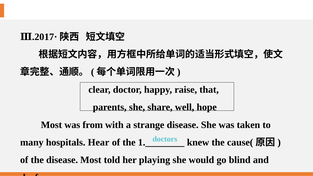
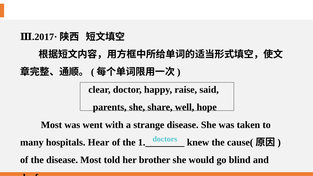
that: that -> said (209, 90)
from: from -> went (93, 125)
playing: playing -> brother (155, 160)
